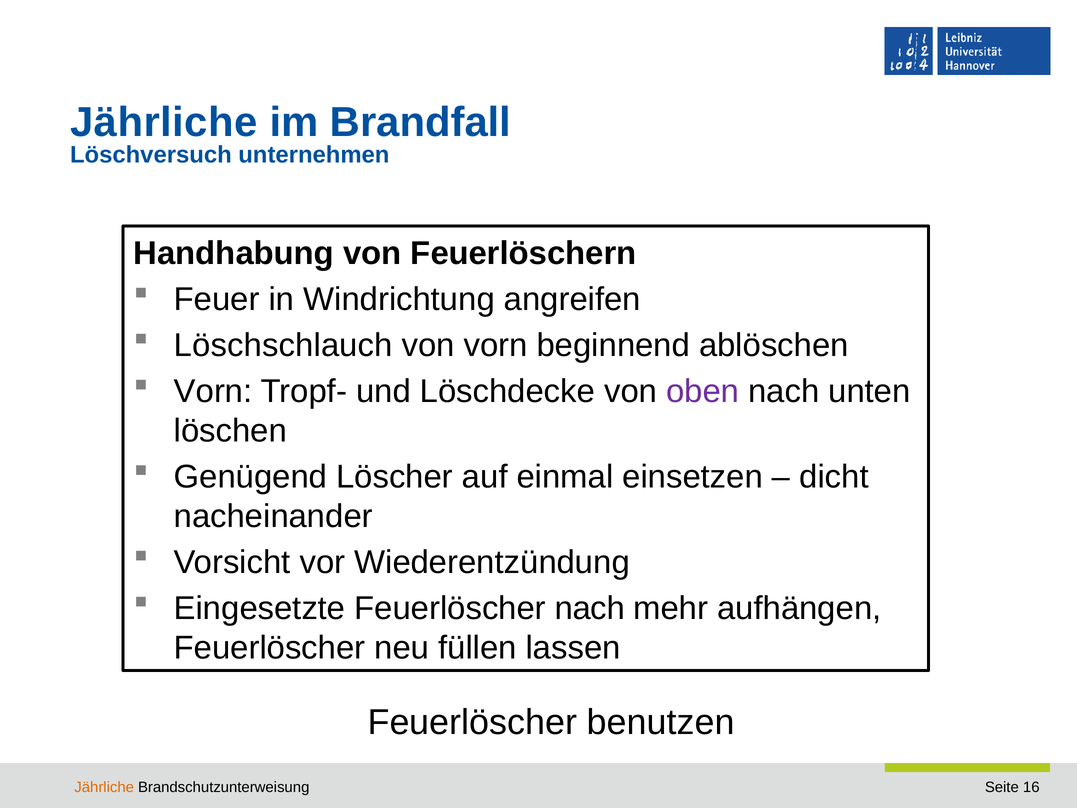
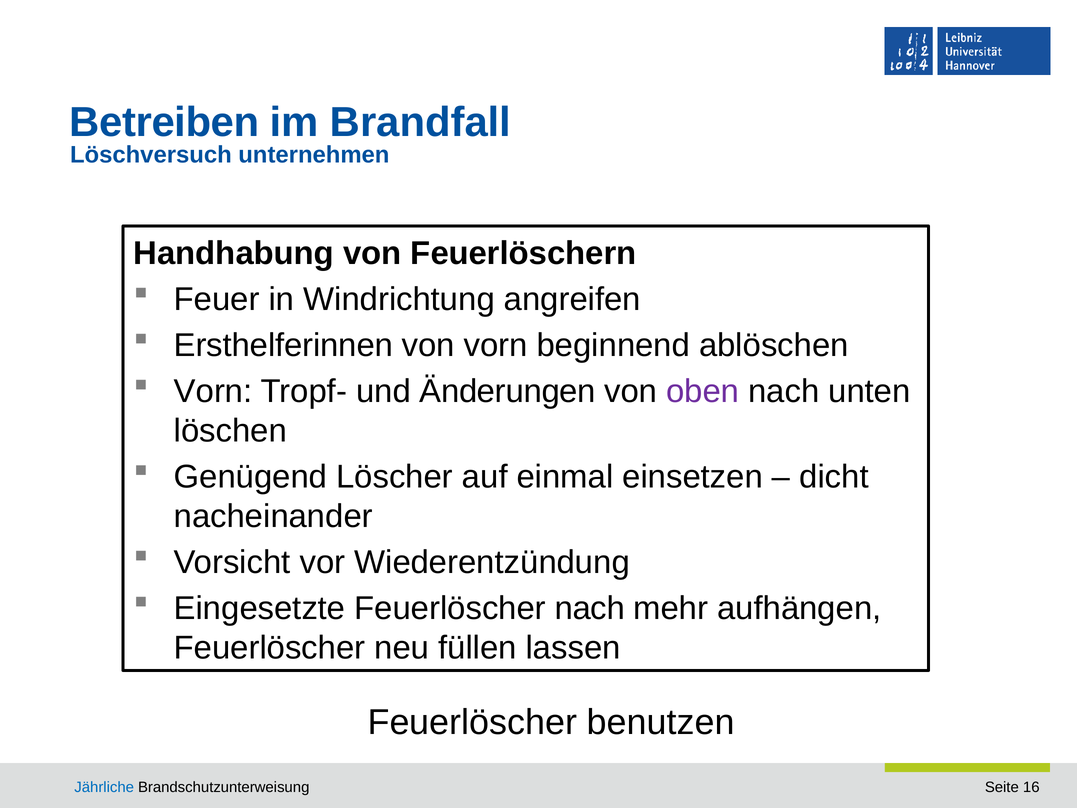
Jährliche: Jährliche -> Betreiben (164, 122)
Löschschlauch: Löschschlauch -> Ersthelferinnen (283, 345)
Löschdecke: Löschdecke -> Änderungen (508, 391)
Jährliche colour: orange -> blue (104, 787)
